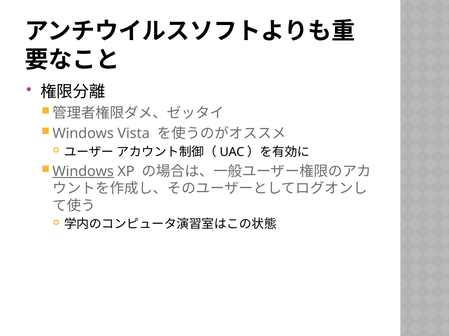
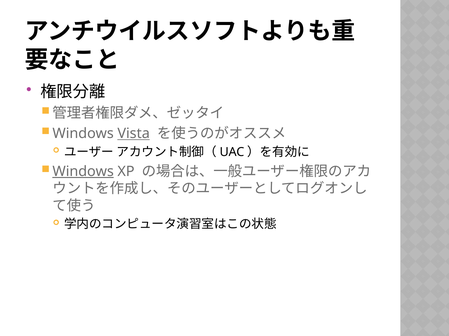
Vista underline: none -> present (134, 134)
